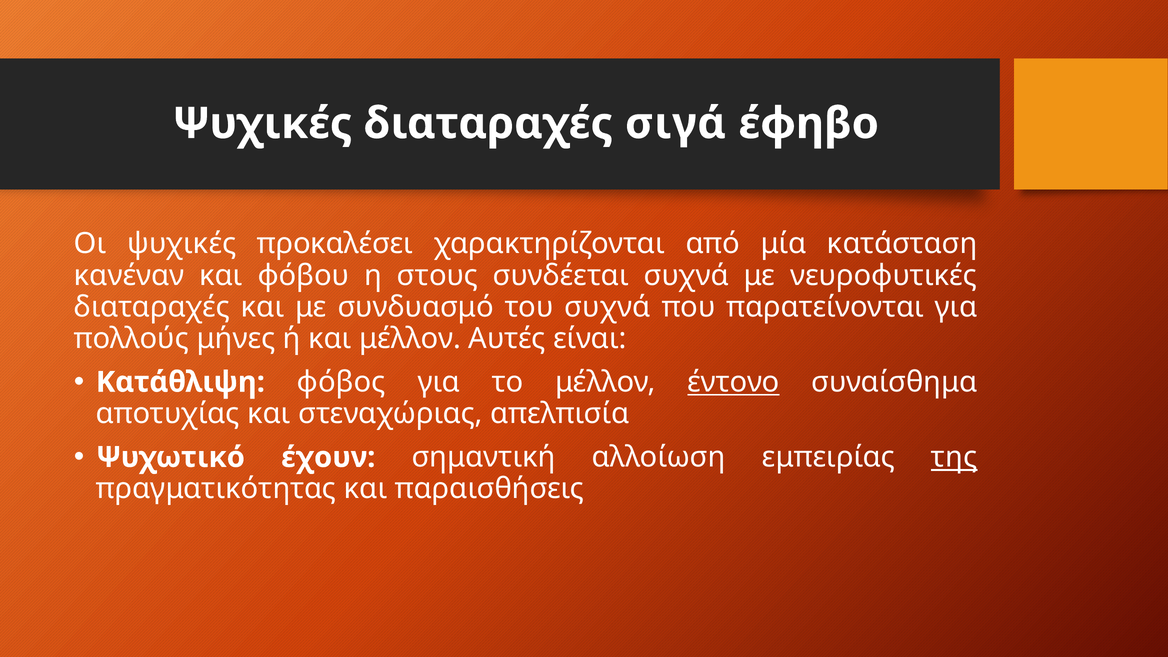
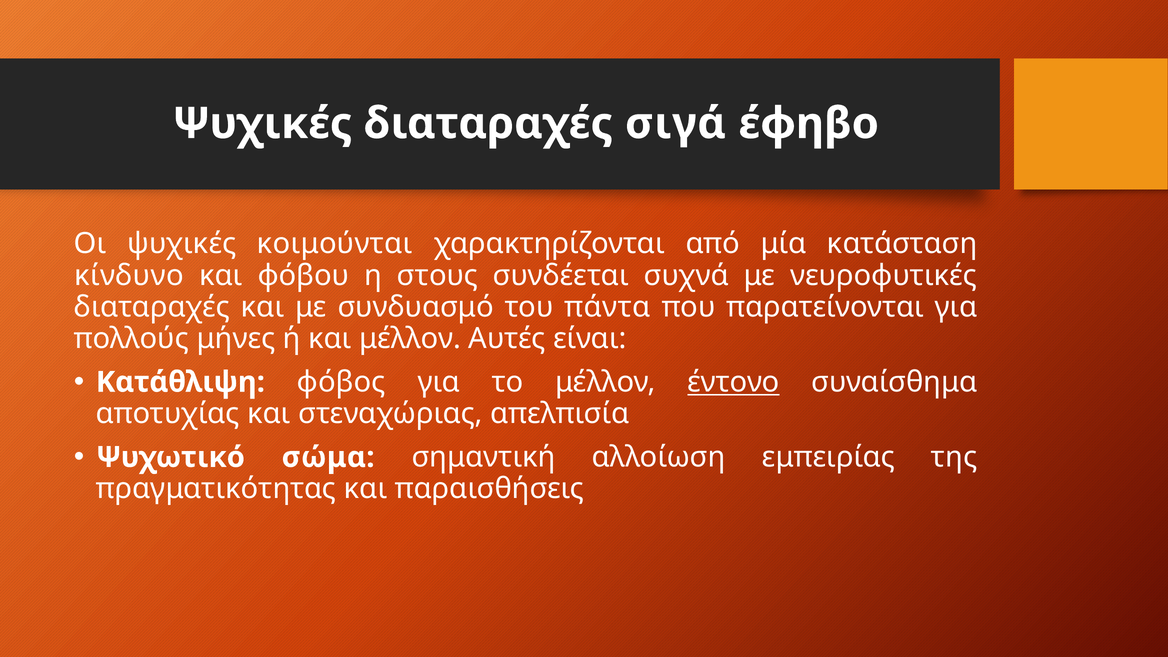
προκαλέσει: προκαλέσει -> κοιμούνται (335, 244)
κανέναν: κανέναν -> κίνδυνο (129, 275)
του συχνά: συχνά -> πάντα (607, 307)
έχουν: έχουν -> σώμα (328, 457)
της underline: present -> none (954, 457)
